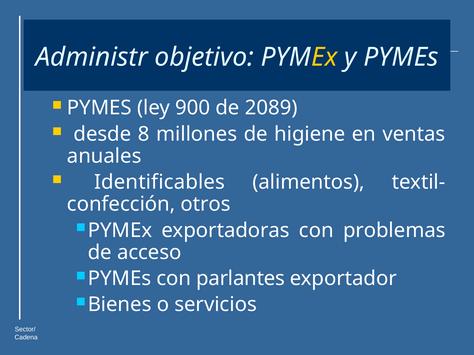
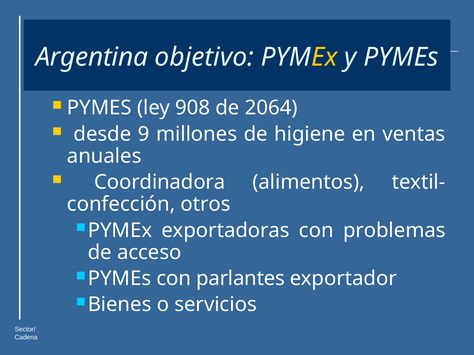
Administr: Administr -> Argentina (92, 57)
900: 900 -> 908 (193, 108)
2089: 2089 -> 2064 (271, 108)
8: 8 -> 9 (144, 134)
Identificables: Identificables -> Coordinadora (160, 182)
